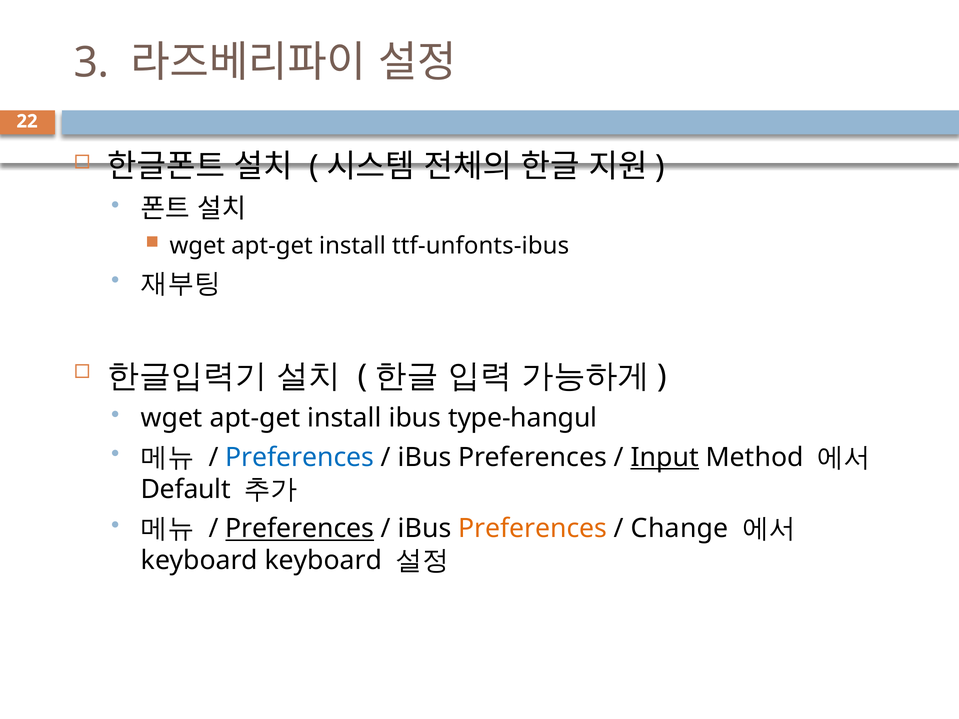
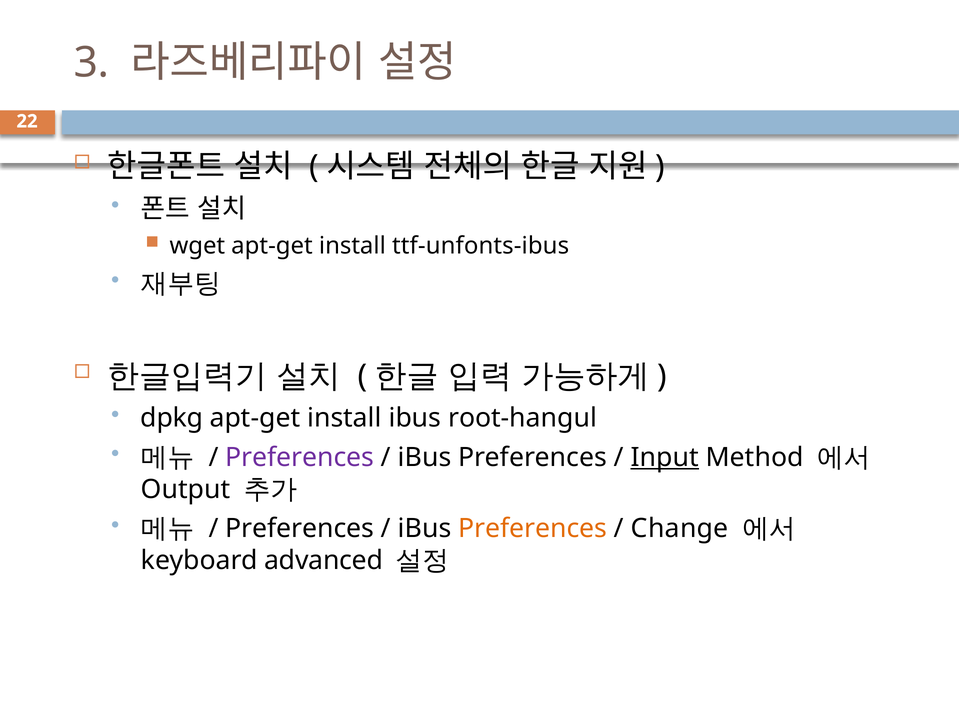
wget: wget -> dpkg (172, 418)
type-hangul: type-hangul -> root-hangul (523, 418)
Preferences colour: blue -> purple (300, 458)
Default: Default -> Output (186, 490)
Preferences underline: present -> none (300, 529)
keyboard keyboard: keyboard -> advanced (324, 561)
